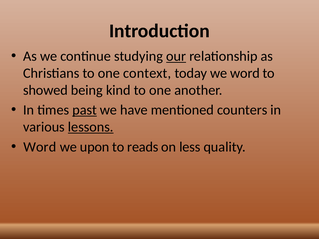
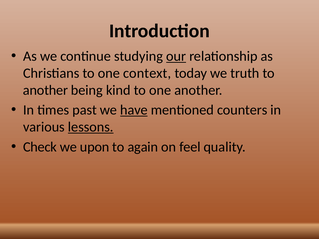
we word: word -> truth (245, 73)
showed: showed -> another (46, 90)
past underline: present -> none (85, 110)
have underline: none -> present (134, 110)
Word: Word -> Check (40, 147)
reads: reads -> again (143, 147)
less: less -> feel (190, 147)
